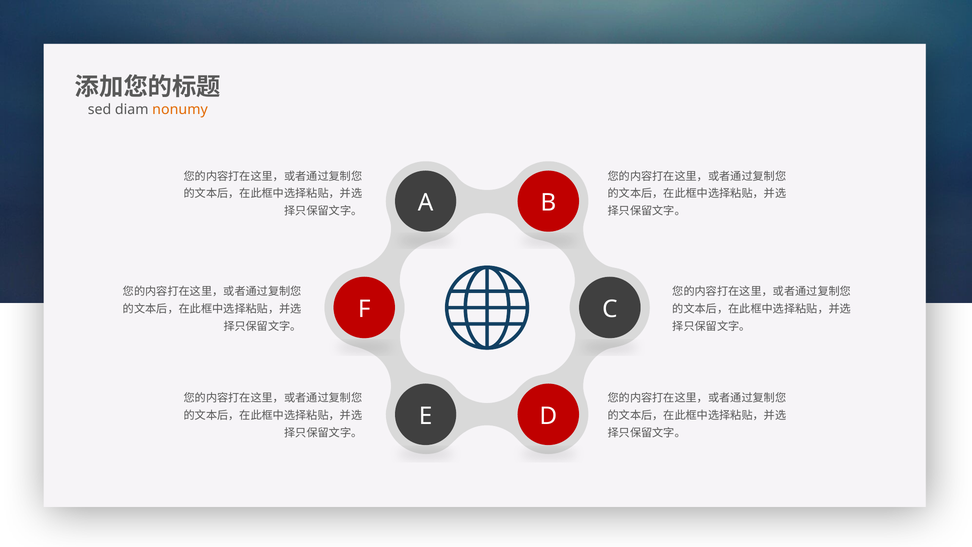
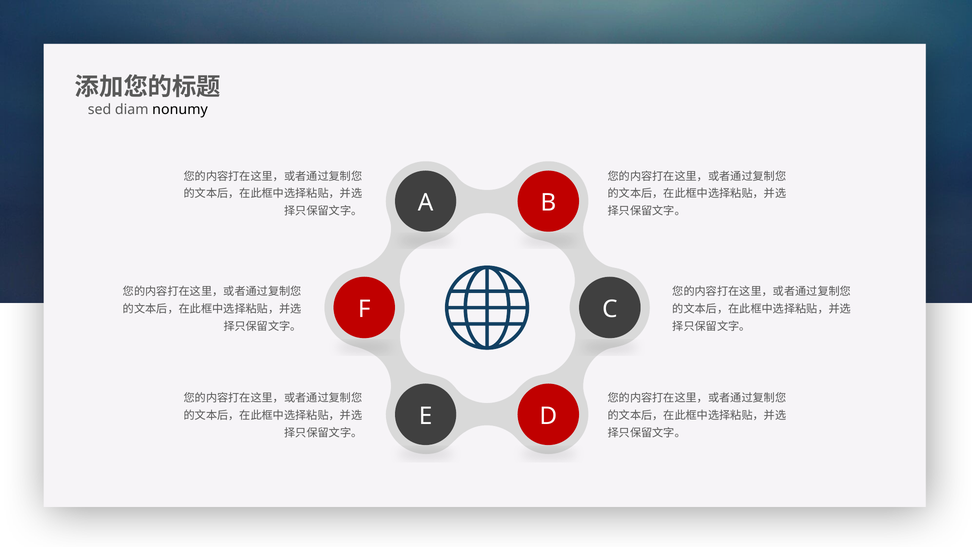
nonumy colour: orange -> black (180, 110)
